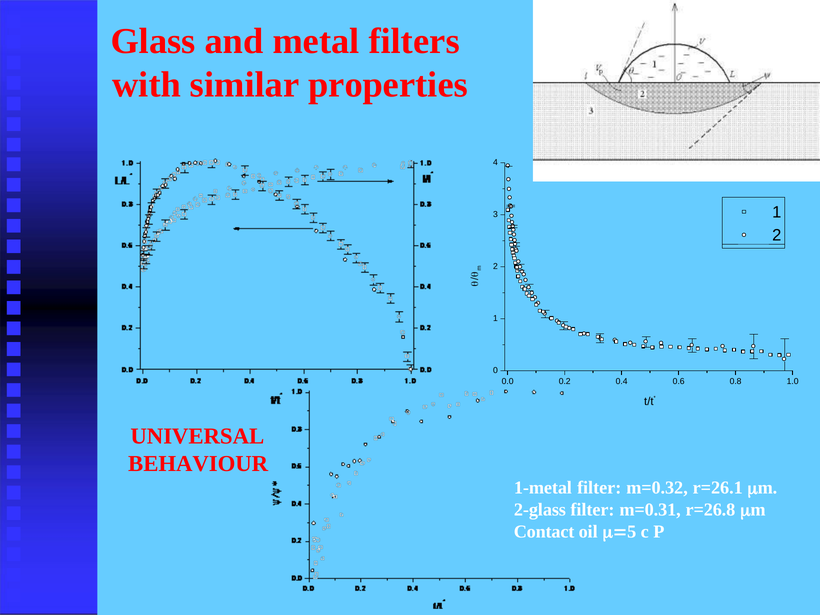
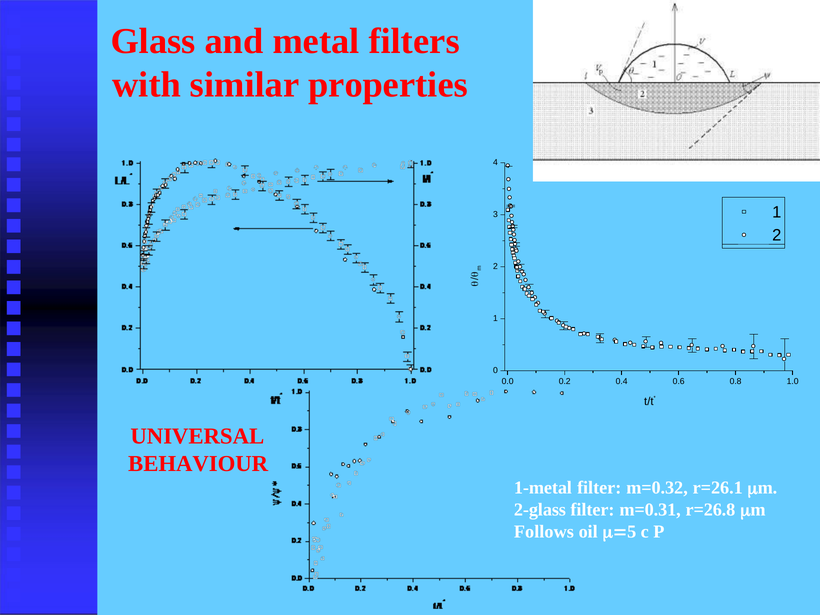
Contact: Contact -> Follows (544, 532)
